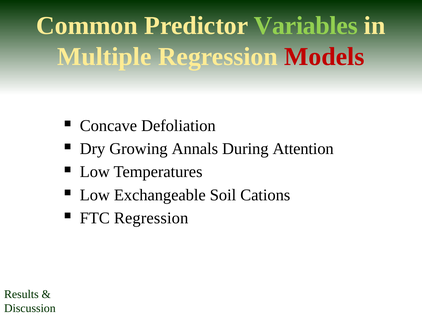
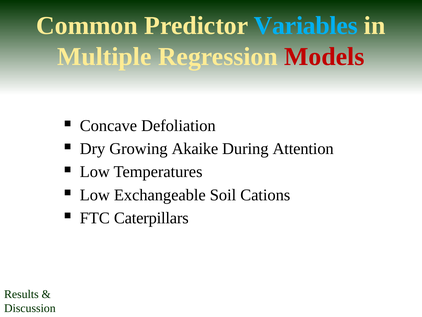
Variables colour: light green -> light blue (306, 26)
Annals: Annals -> Akaike (195, 149)
FTC Regression: Regression -> Caterpillars (151, 218)
